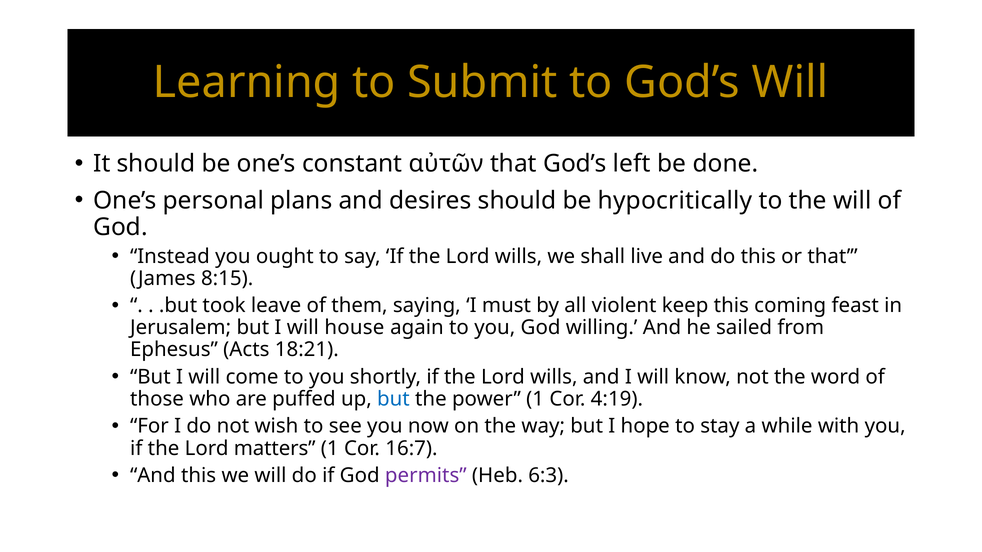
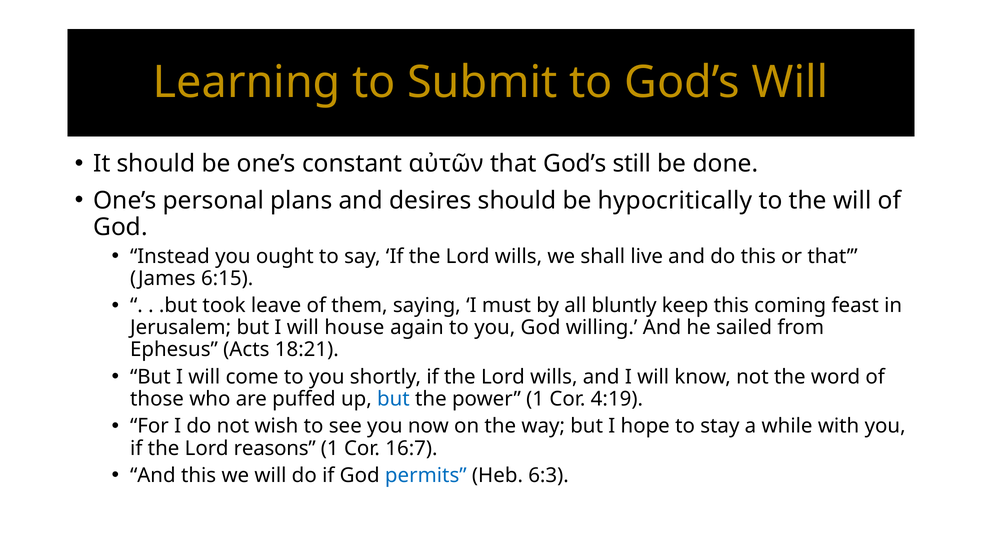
left: left -> still (632, 164)
8:15: 8:15 -> 6:15 (227, 279)
violent: violent -> bluntly (624, 306)
matters: matters -> reasons (275, 449)
permits colour: purple -> blue (426, 476)
